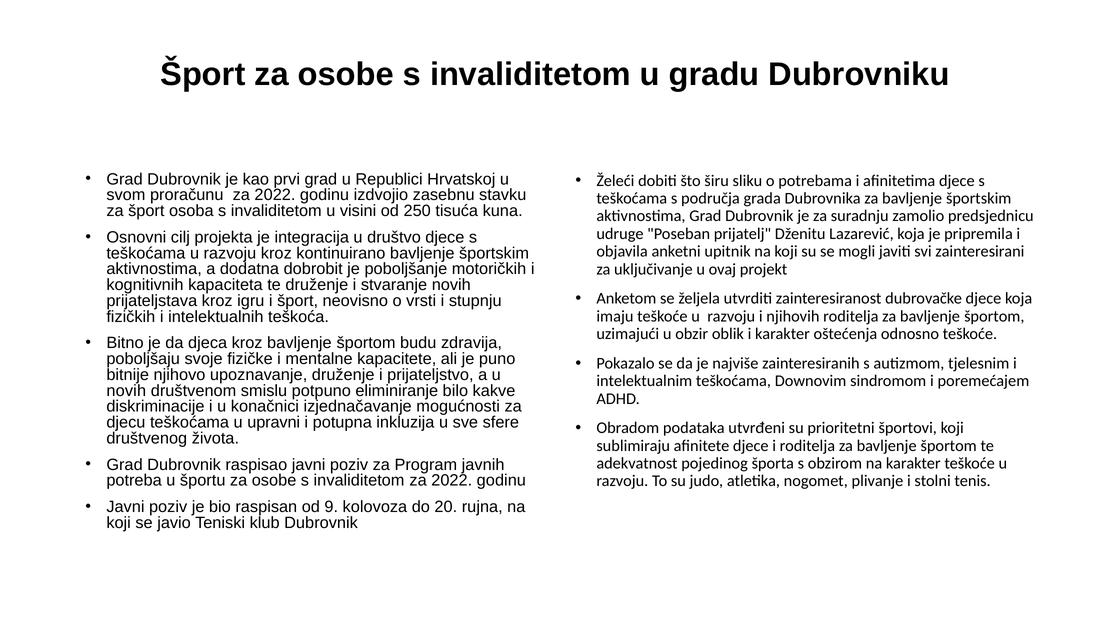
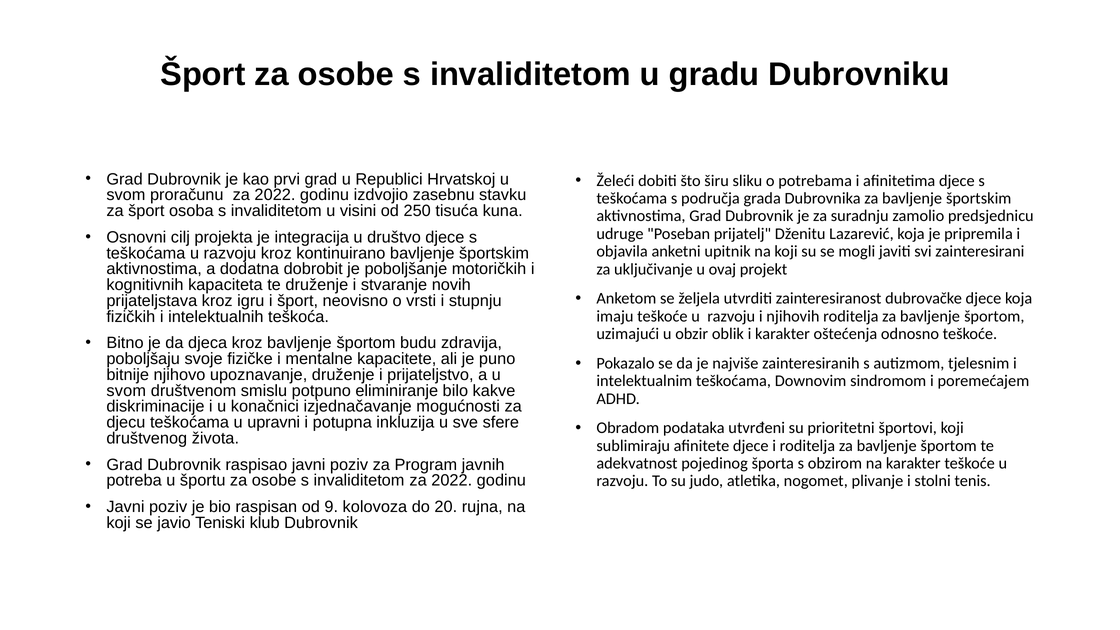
novih: novih -> svom (126, 391)
